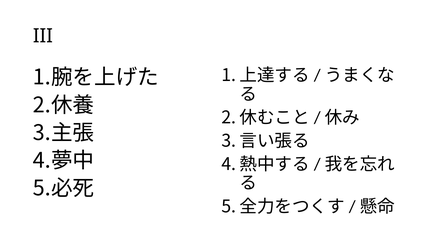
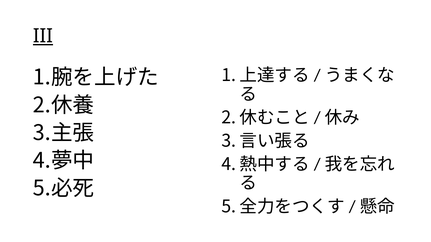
III underline: none -> present (43, 36)
